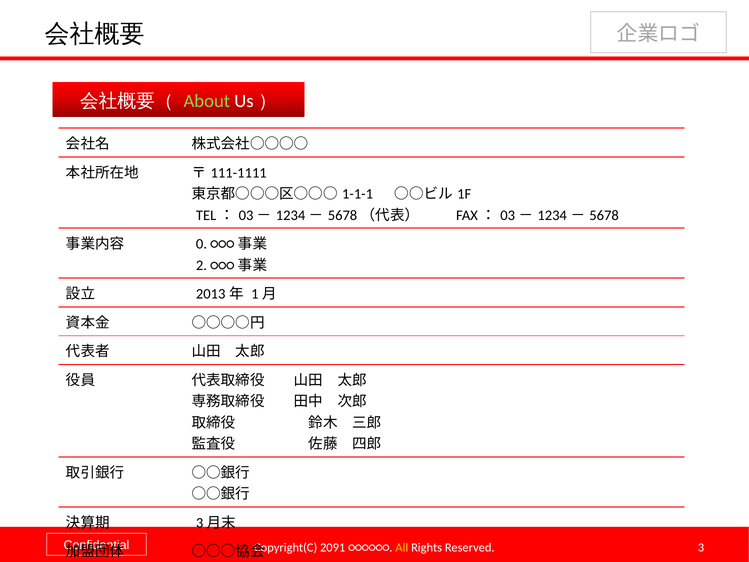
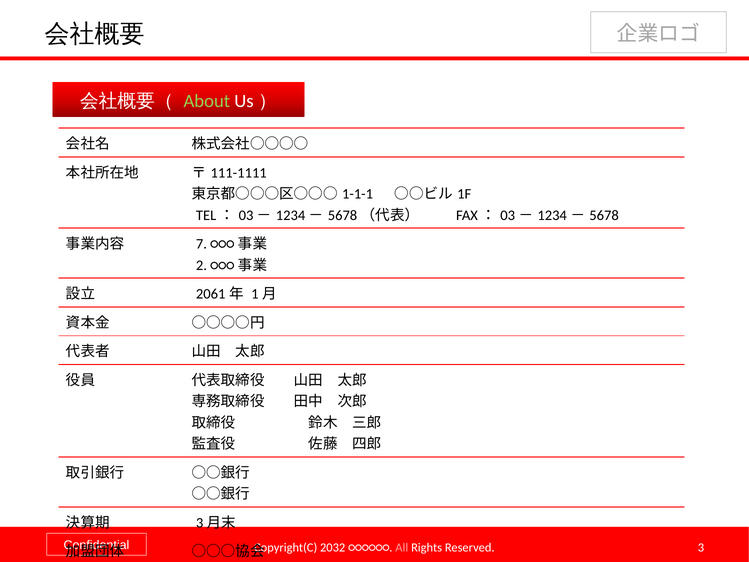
0: 0 -> 7 (201, 244)
2013: 2013 -> 2061 (211, 294)
2091: 2091 -> 2032 (333, 548)
All colour: yellow -> pink (402, 548)
